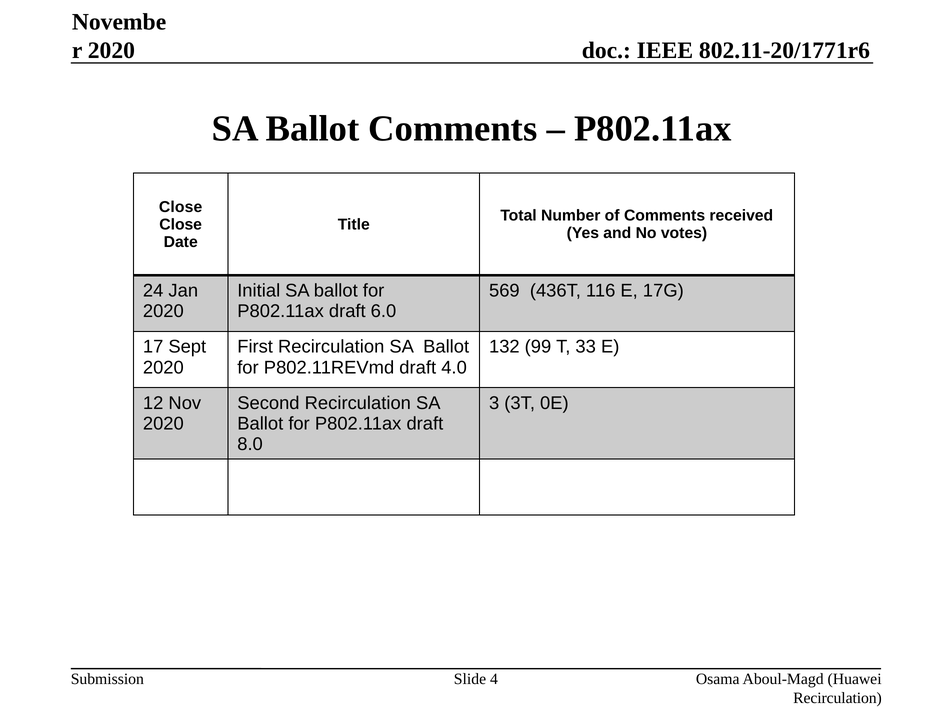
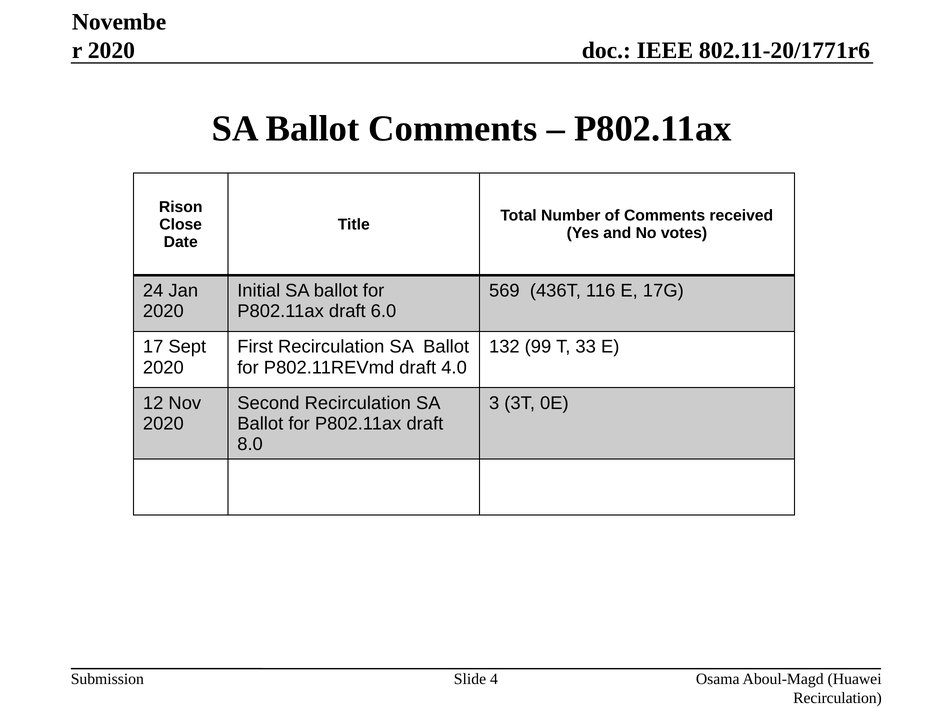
Close: Close -> Rison (181, 207)
